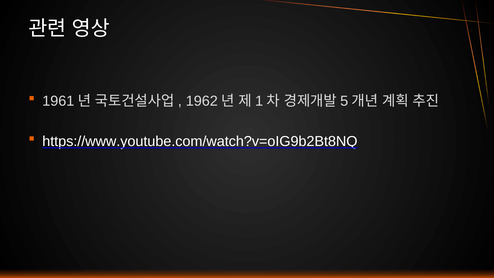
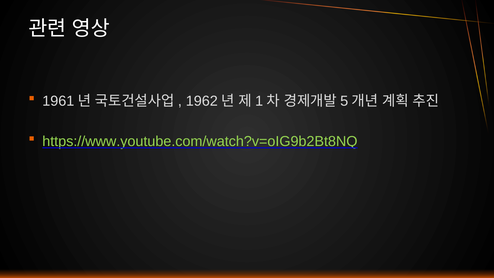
https://www.youtube.com/watch?v=oIG9b2Bt8NQ colour: white -> light green (200, 141)
